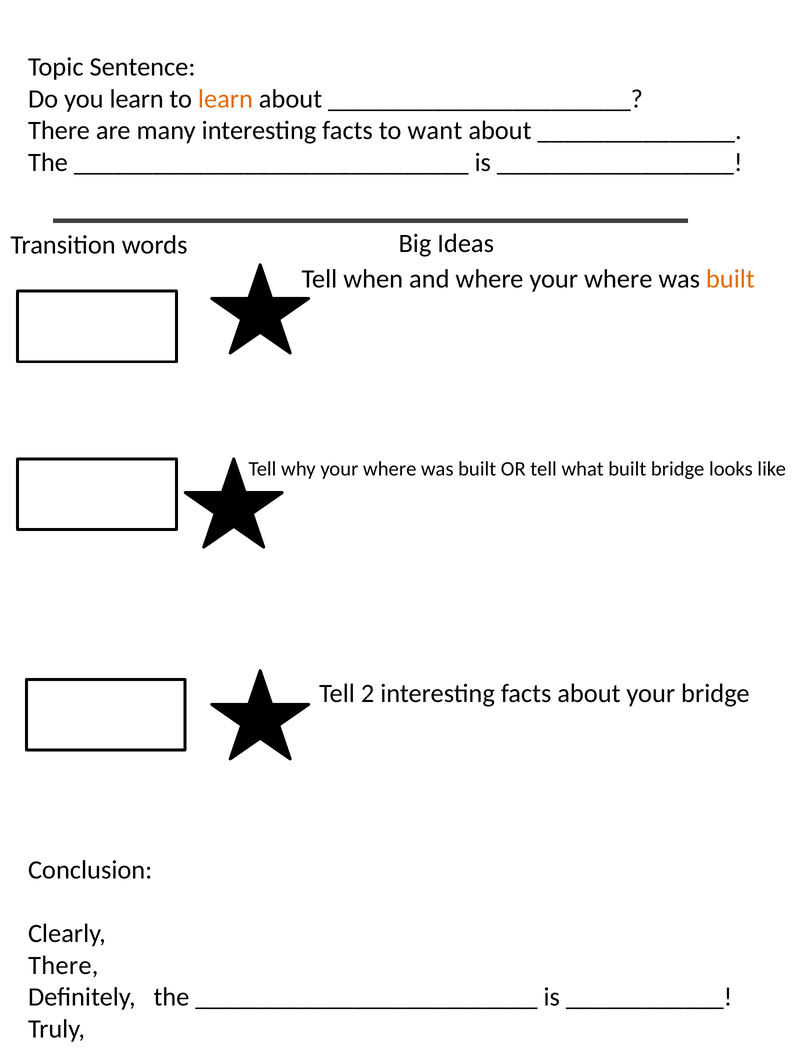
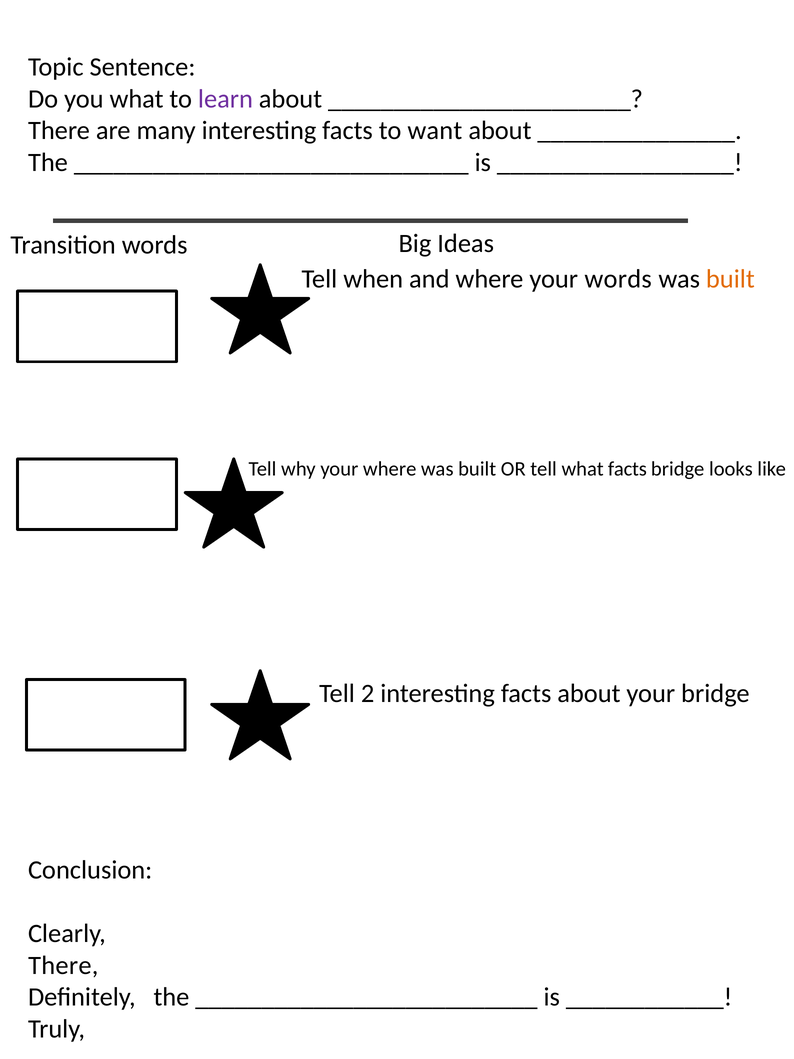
you learn: learn -> what (137, 99)
learn colour: orange -> purple (225, 99)
where your where: where -> words (618, 279)
what built: built -> facts (627, 469)
